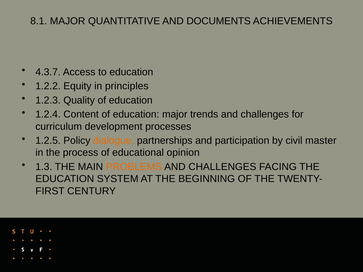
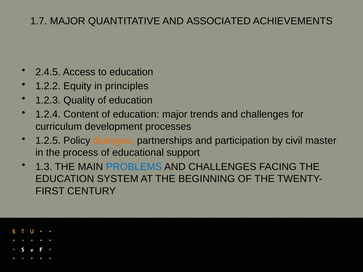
8.1: 8.1 -> 1.7 (39, 21)
DOCUMENTS: DOCUMENTS -> ASSOCIATED (219, 21)
4.3.7: 4.3.7 -> 2.4.5 (48, 72)
opinion: opinion -> support (183, 153)
PROBLEMS colour: orange -> blue (134, 167)
